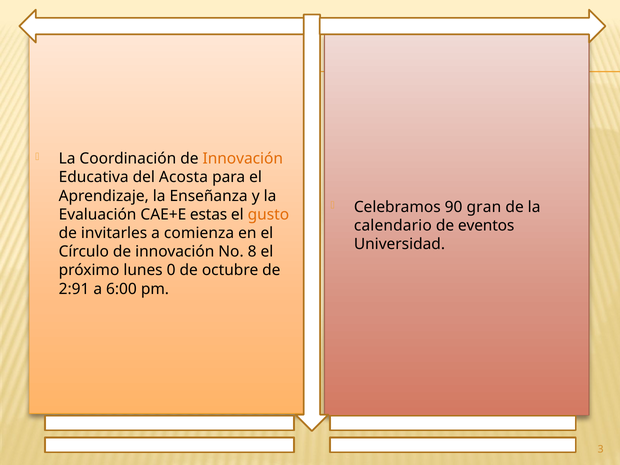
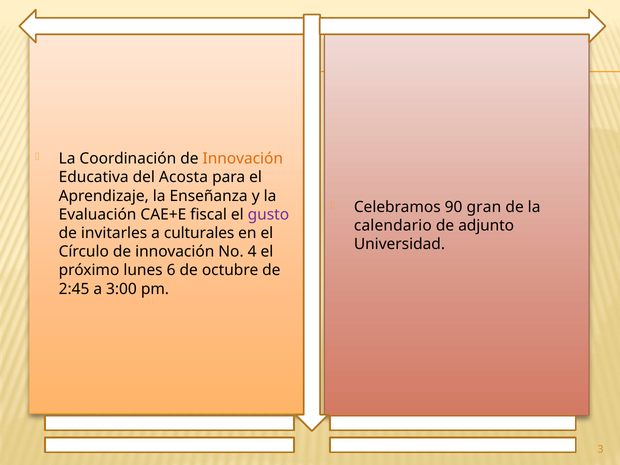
estas: estas -> fiscal (209, 215)
gusto colour: orange -> purple (268, 215)
eventos: eventos -> adjunto (486, 226)
comienza: comienza -> culturales (199, 233)
8: 8 -> 4 (252, 252)
0: 0 -> 6 (171, 270)
2:91: 2:91 -> 2:45 (74, 289)
6:00: 6:00 -> 3:00 (121, 289)
